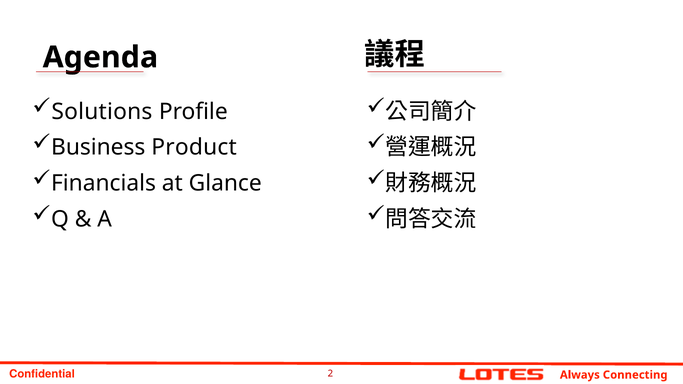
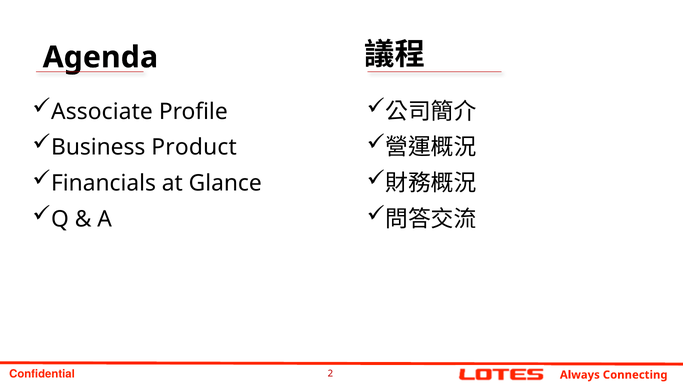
Solutions: Solutions -> Associate (102, 112)
